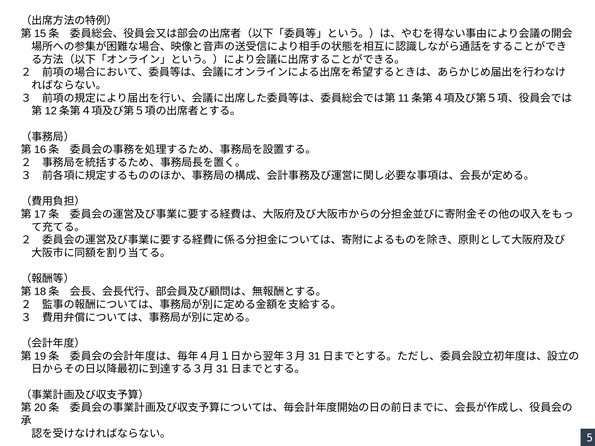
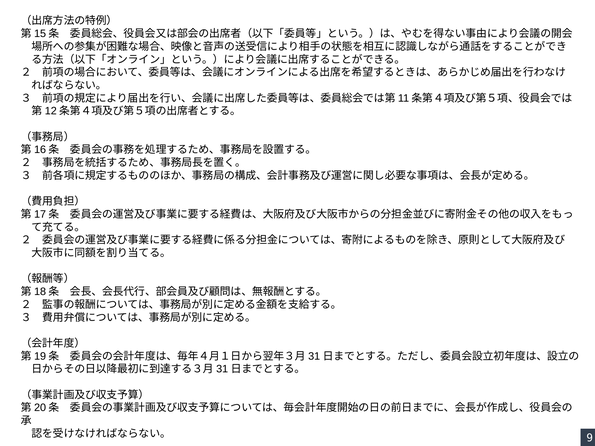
5: 5 -> 9 (590, 438)
